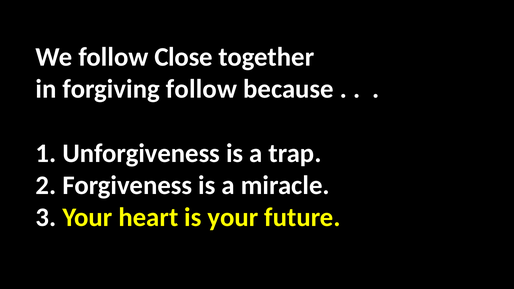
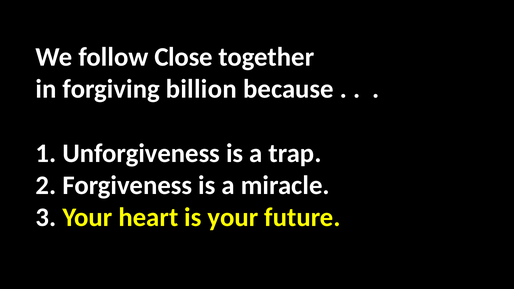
forgiving follow: follow -> billion (201, 89)
